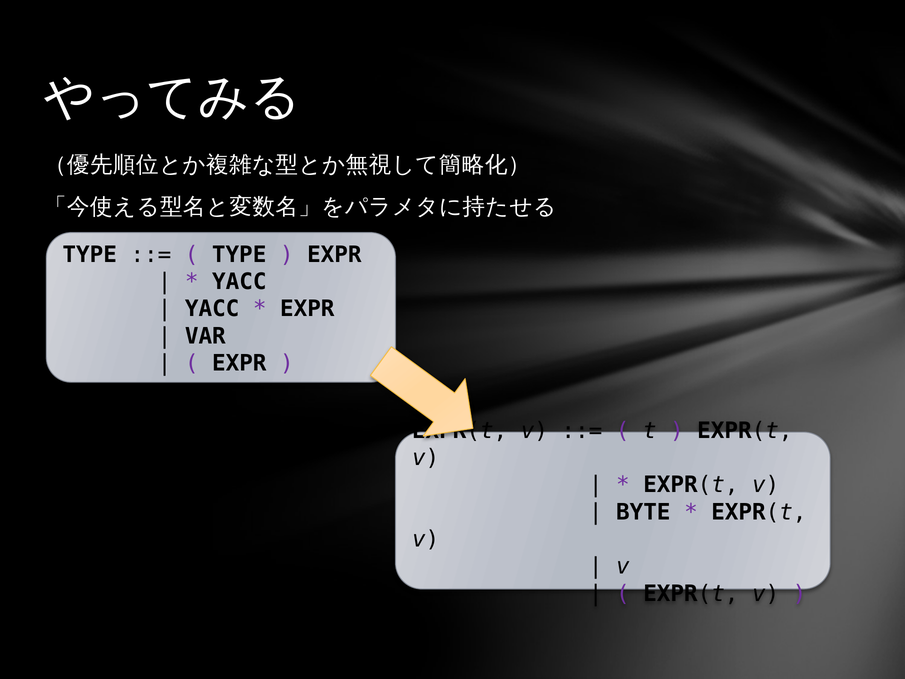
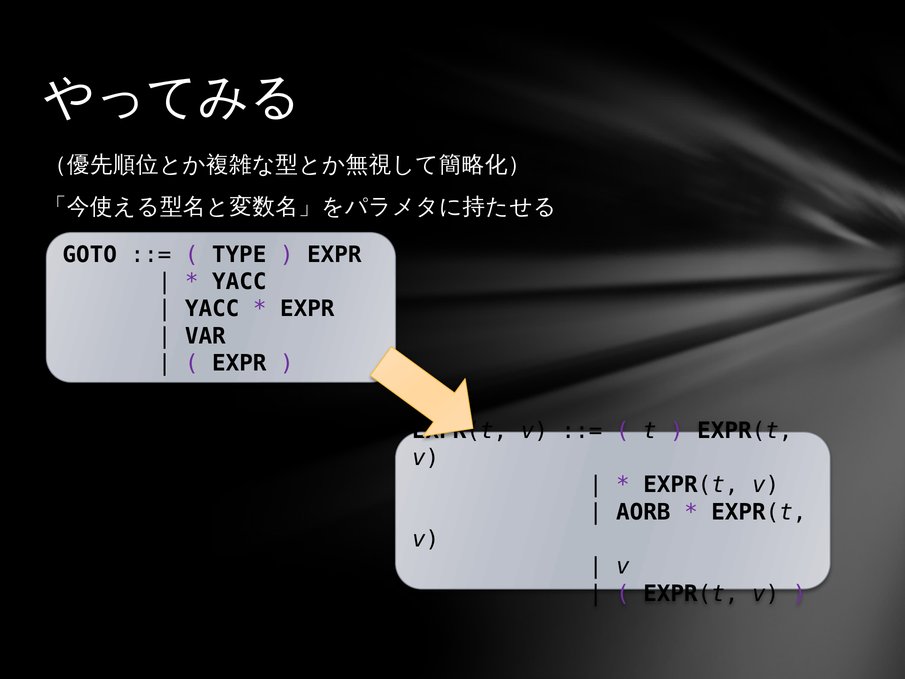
TYPE: TYPE -> GOTO (90, 255)
BYTE: BYTE -> AORB (643, 512)
